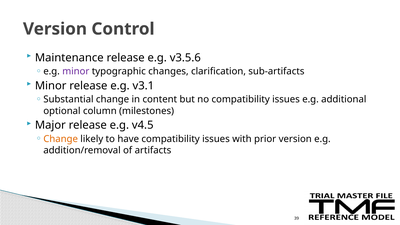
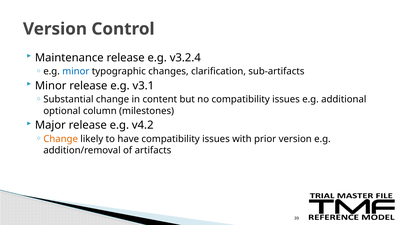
v3.5.6: v3.5.6 -> v3.2.4 (185, 58)
minor colour: purple -> blue (76, 71)
v4.5: v4.5 -> v4.2 (143, 125)
